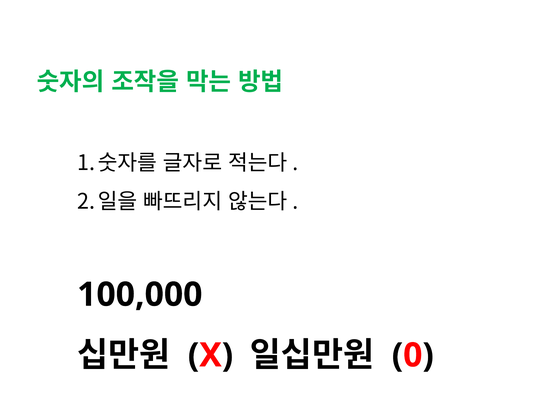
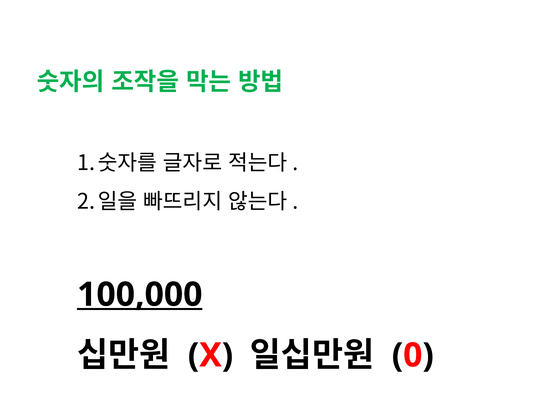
100,000 underline: none -> present (140, 295)
